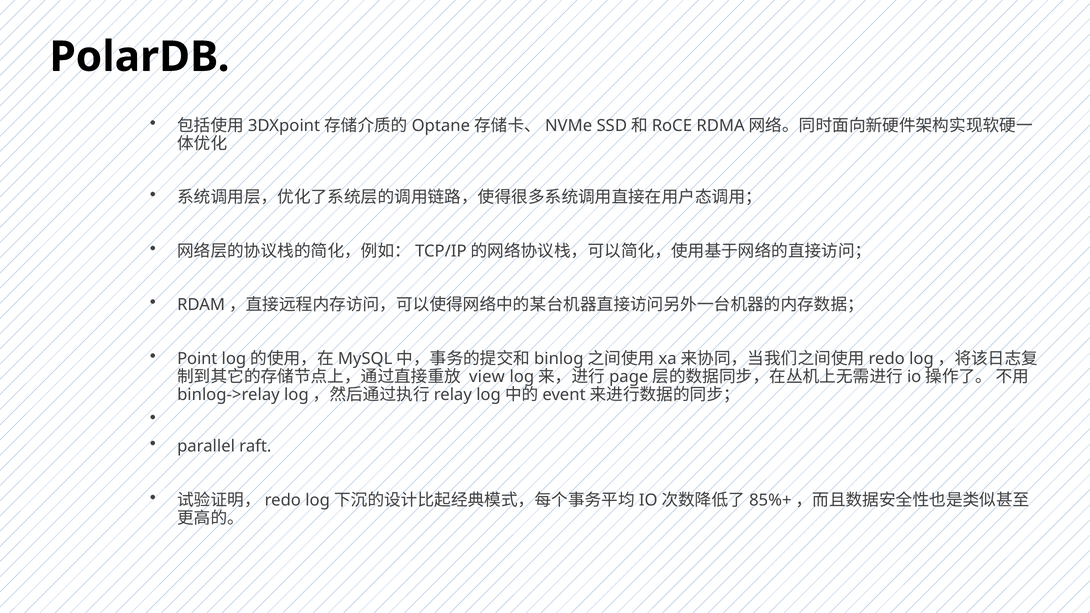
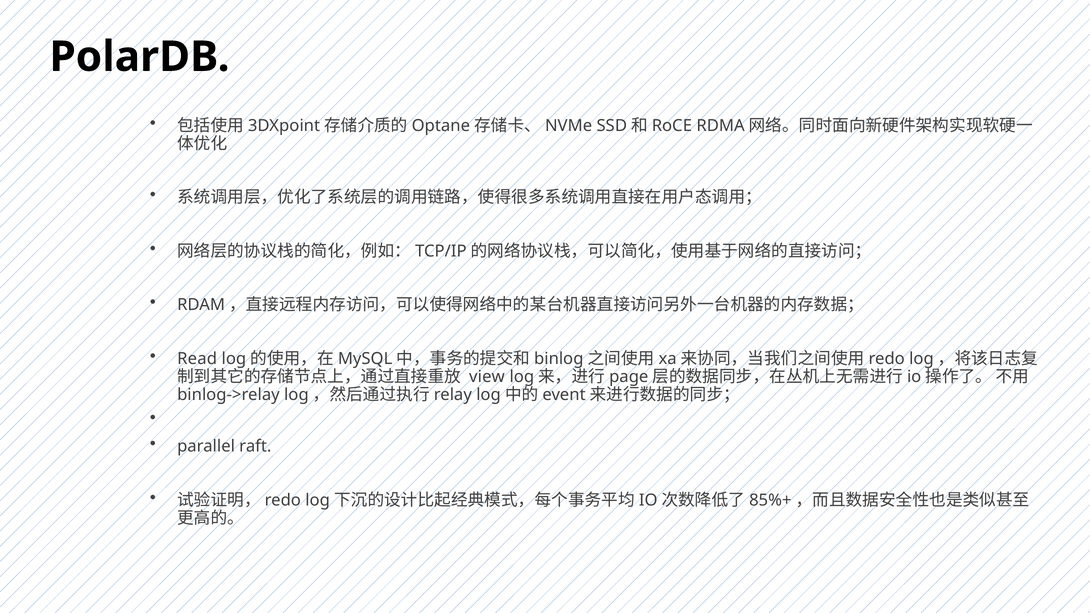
Point: Point -> Read (197, 359)
